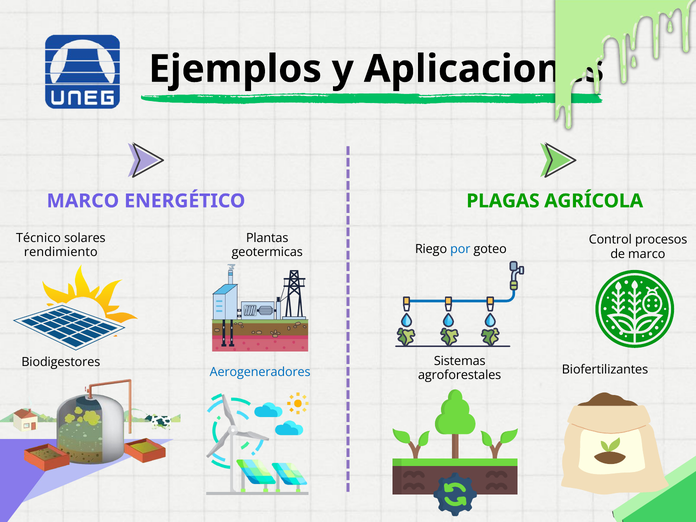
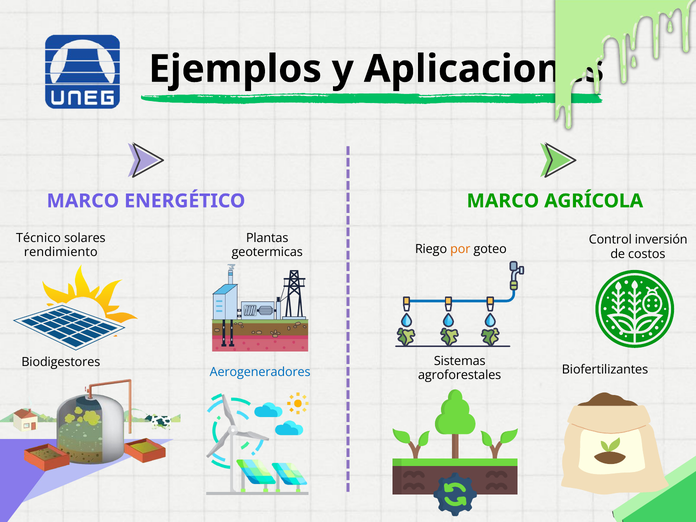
ENERGÉTICO PLAGAS: PLAGAS -> MARCO (503, 201)
procesos: procesos -> inversión (661, 240)
por colour: blue -> orange (460, 249)
de marco: marco -> costos (647, 254)
